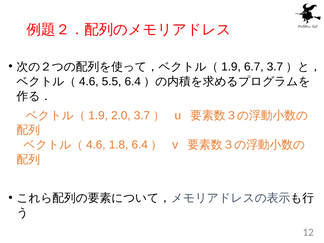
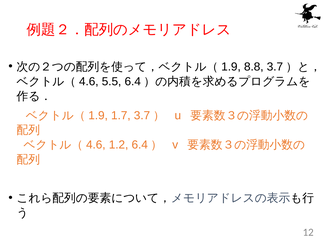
6.7: 6.7 -> 8.8 (254, 67)
2.0: 2.0 -> 1.7 (121, 115)
1.8: 1.8 -> 1.2 (119, 145)
